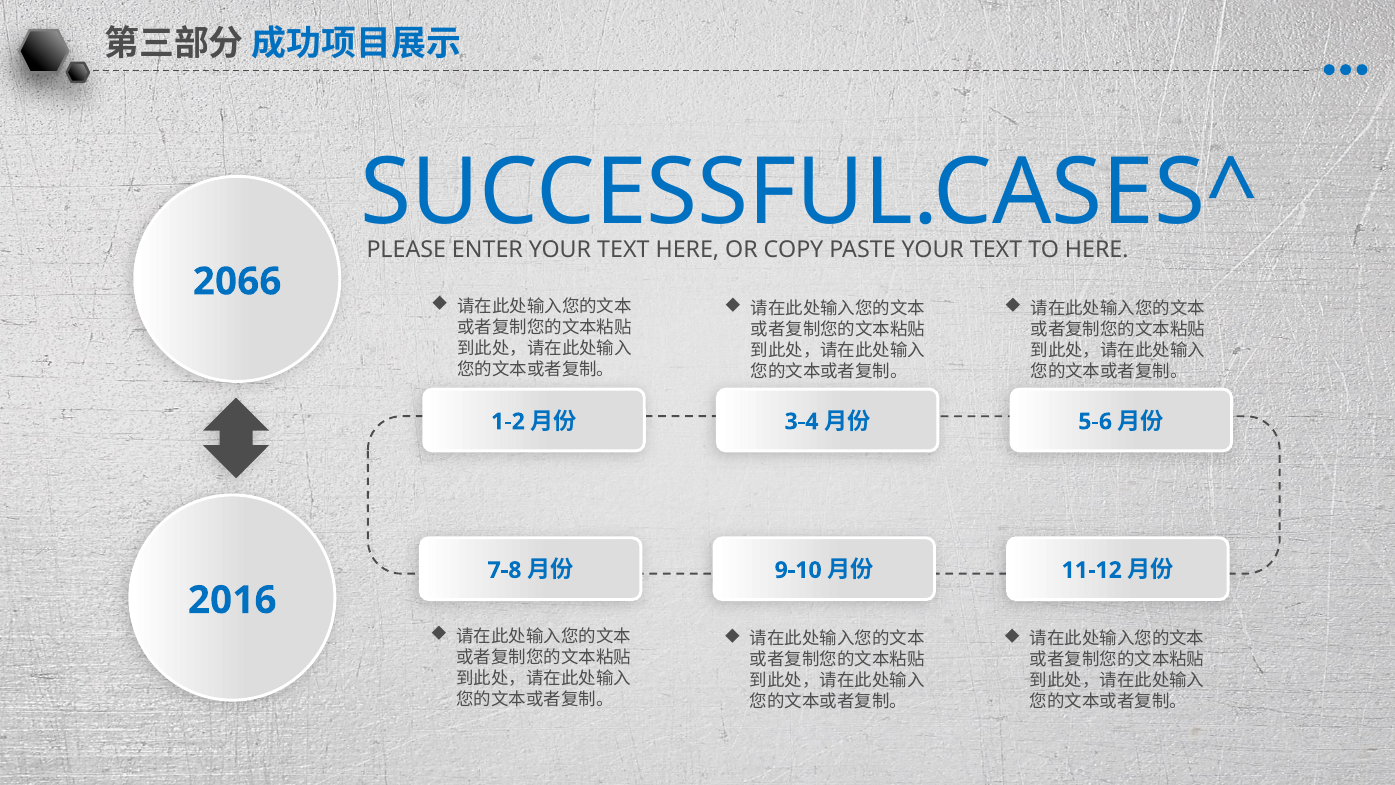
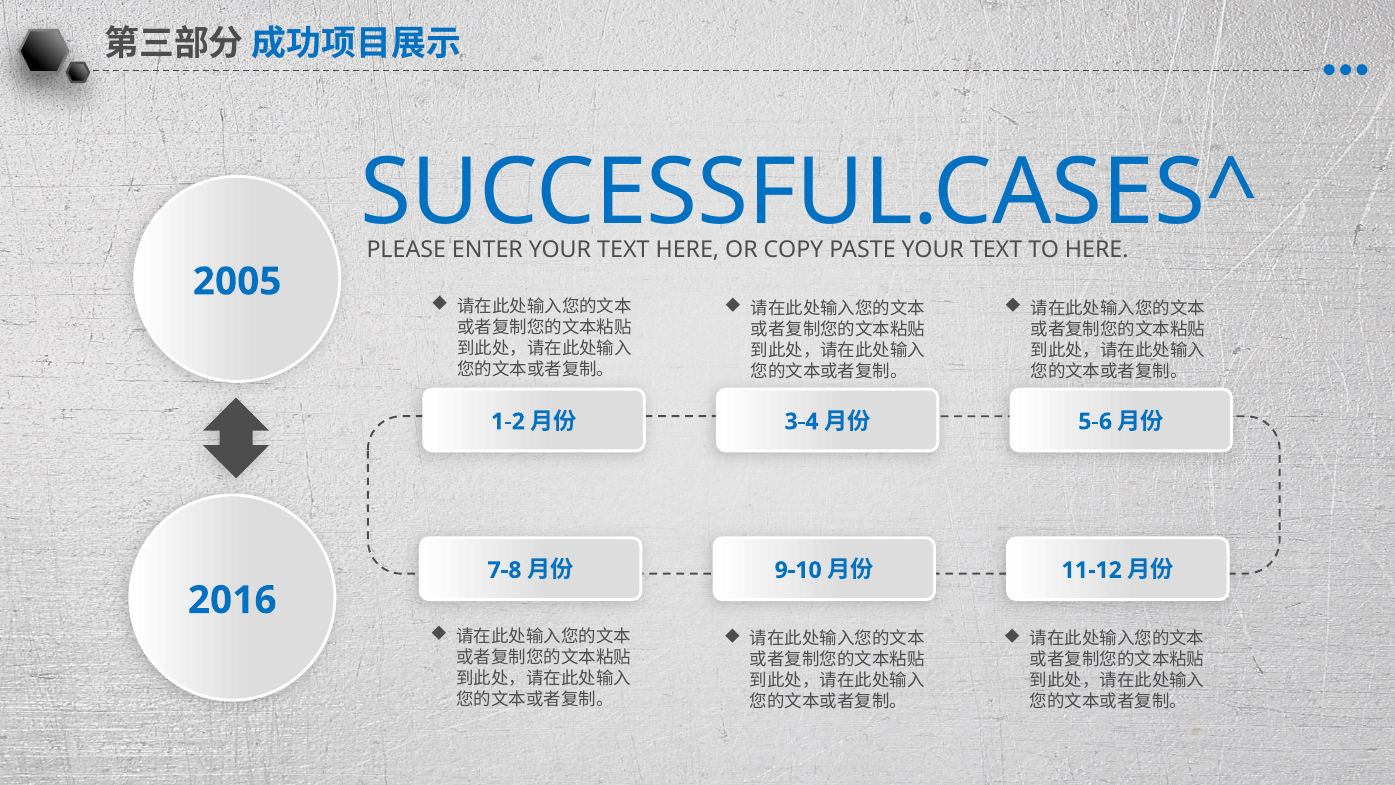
2066: 2066 -> 2005 (237, 281)
